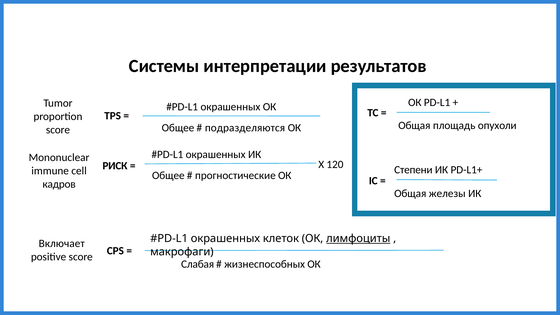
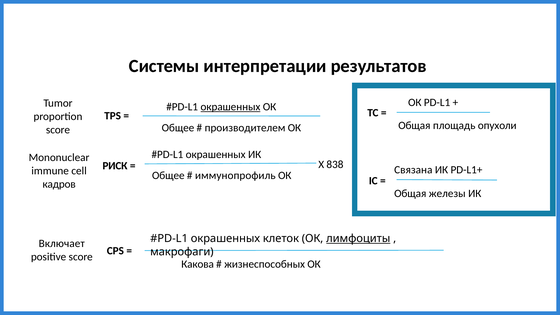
окрашенных underline: none -> present (230, 107)
подразделяются: подразделяются -> производителем (245, 128)
120: 120 -> 838 (335, 165)
Степени: Степени -> Связана (413, 170)
прогностические: прогностические -> иммунопрофиль (235, 176)
Слабая: Слабая -> Какова (198, 264)
